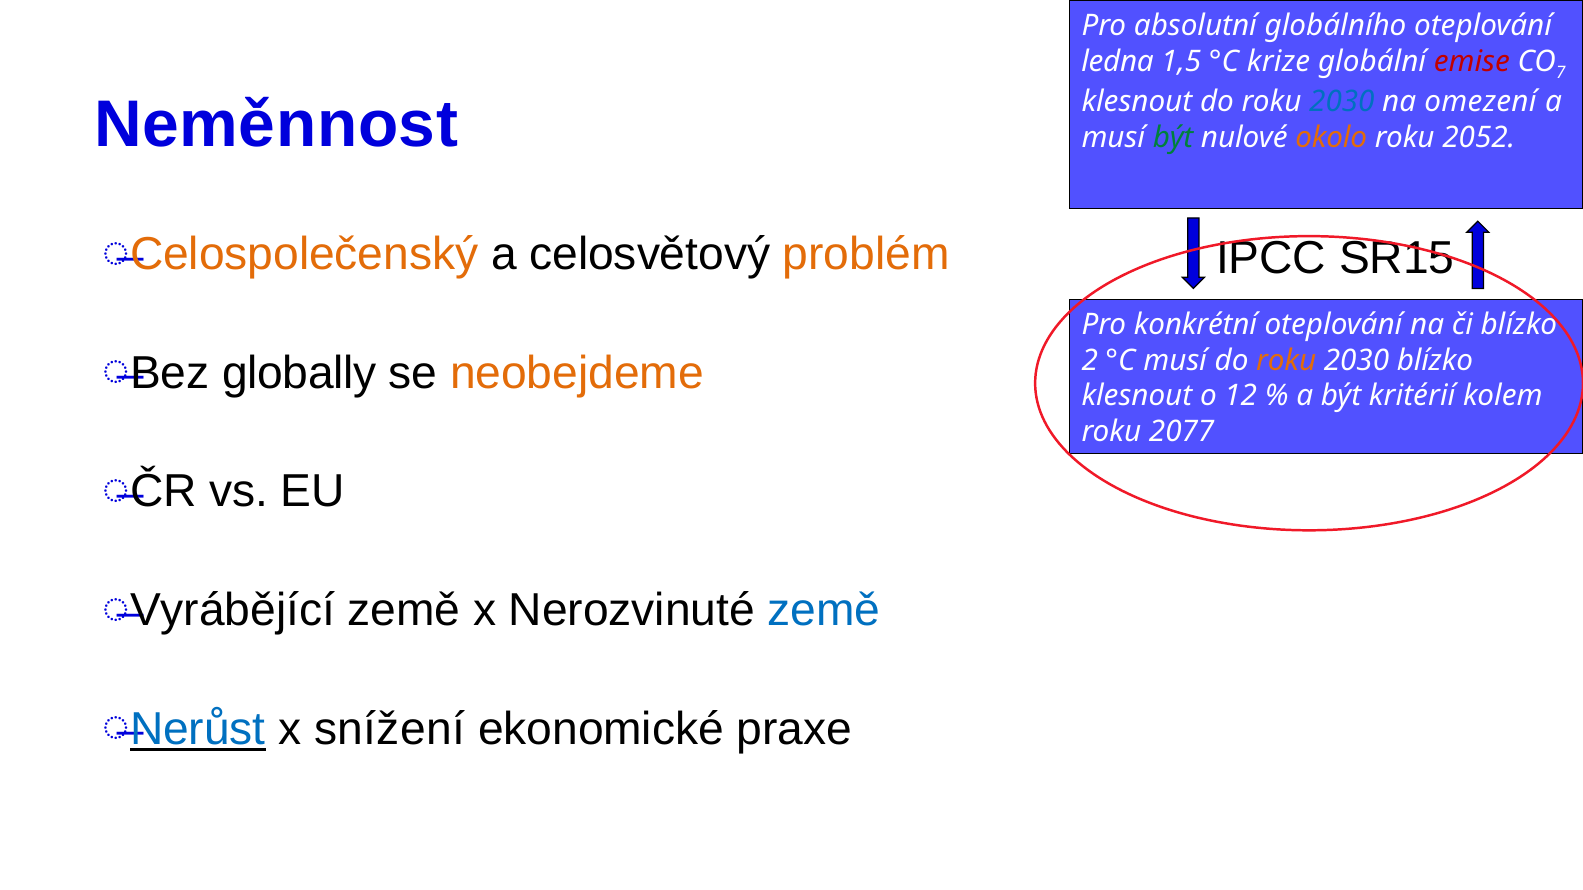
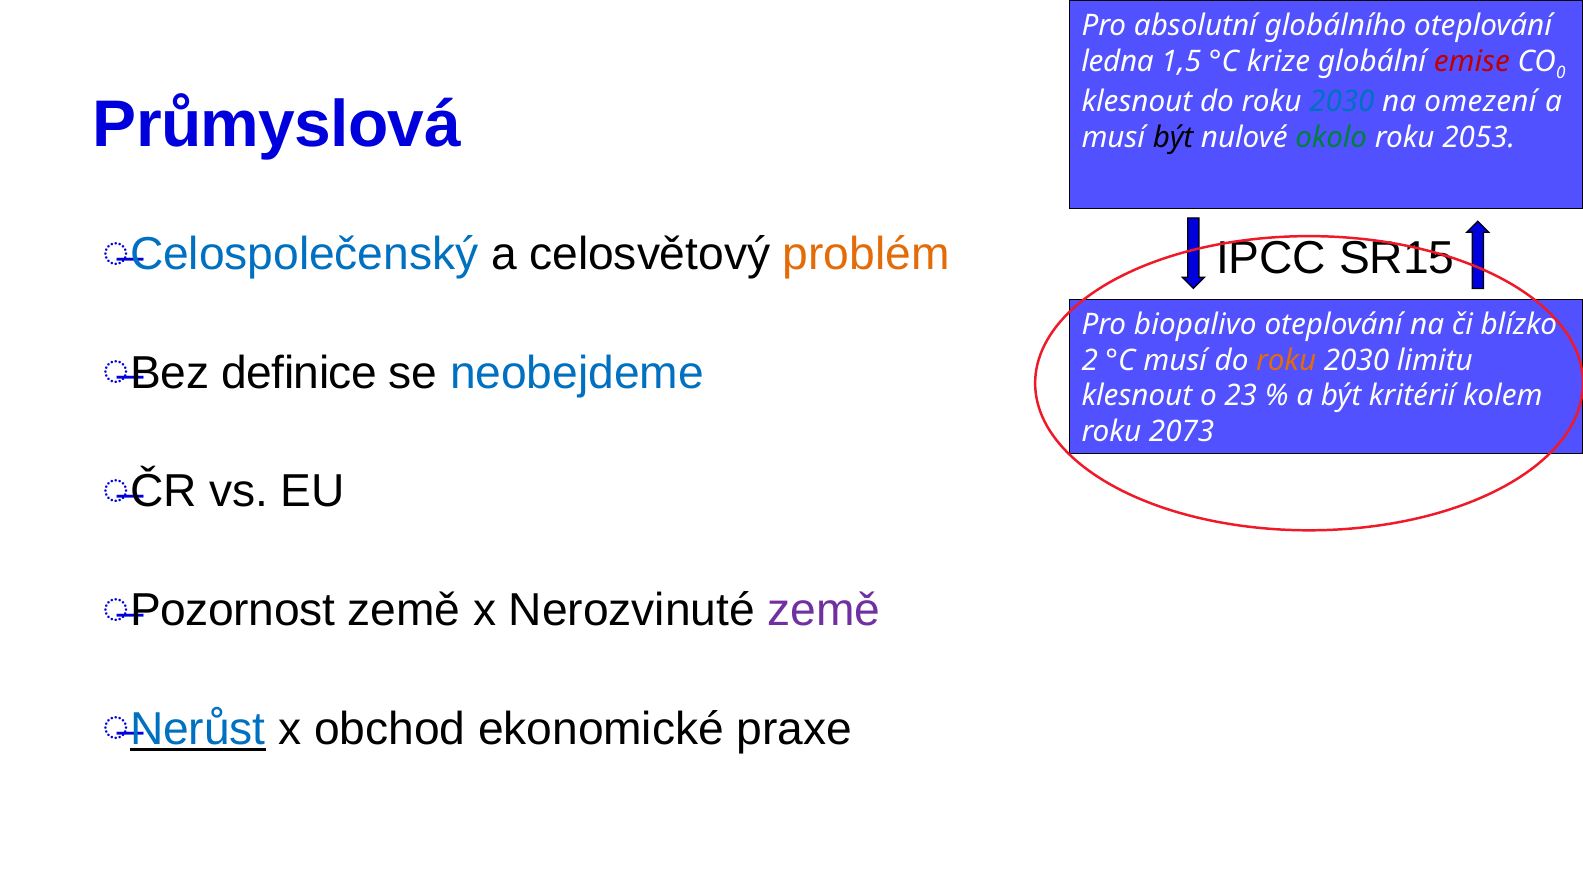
7: 7 -> 0 (1561, 73)
Neměnnost: Neměnnost -> Průmyslová (277, 124)
být colour: green -> black (1173, 138)
okolo colour: orange -> green (1331, 138)
2052: 2052 -> 2053 (1479, 138)
Celospolečenský colour: orange -> blue (304, 255)
konkrétní: konkrétní -> biopalivo (1195, 325)
globally: globally -> definice (299, 373)
neobejdeme colour: orange -> blue (577, 373)
2030 blízko: blízko -> limitu (1435, 361)
12: 12 -> 23 (1241, 396)
2077: 2077 -> 2073 (1182, 432)
Vyrábějící: Vyrábějící -> Pozornost (233, 611)
země colour: blue -> purple (824, 611)
snížení: snížení -> obchod (390, 729)
